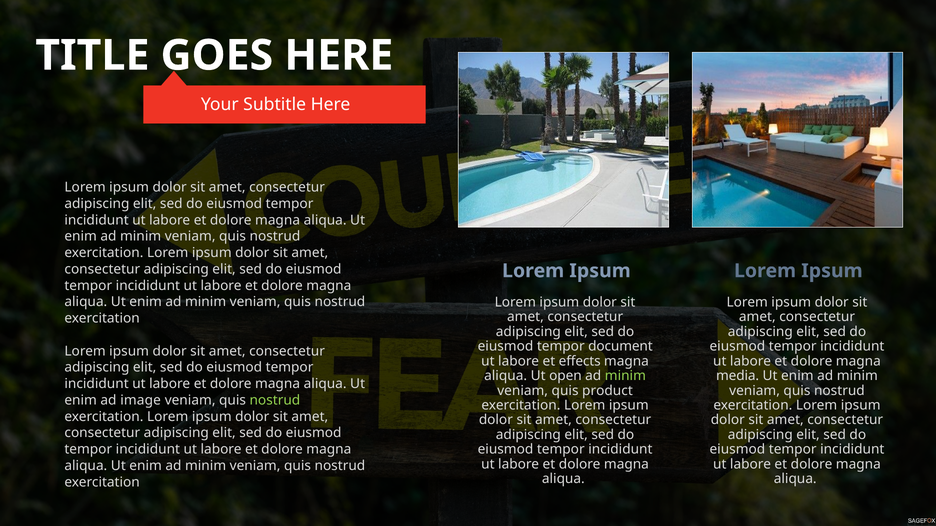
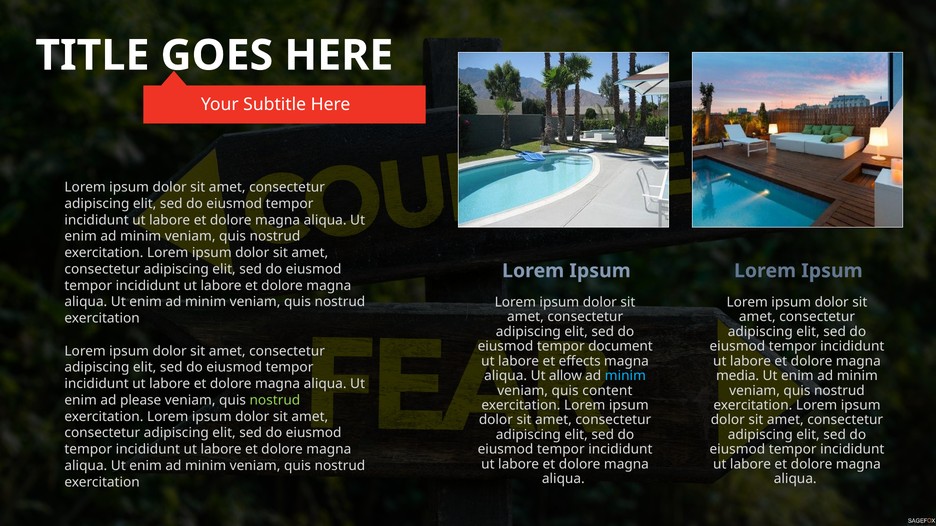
open: open -> allow (565, 376)
minim colour: light green -> light blue (625, 376)
product: product -> content (607, 391)
image: image -> please (141, 401)
